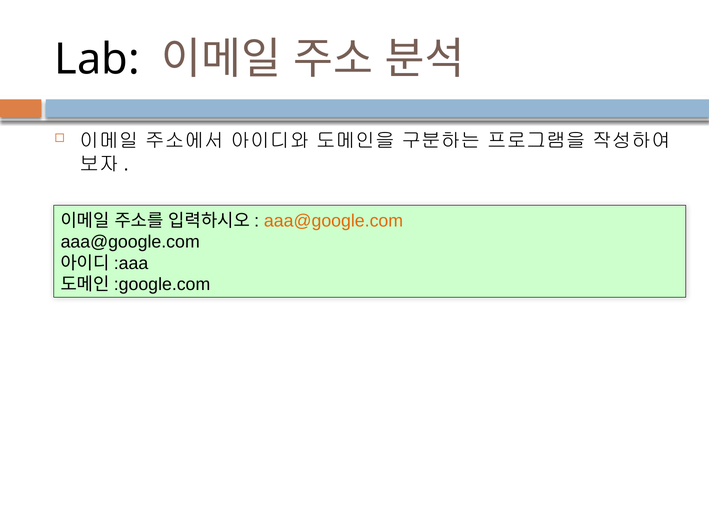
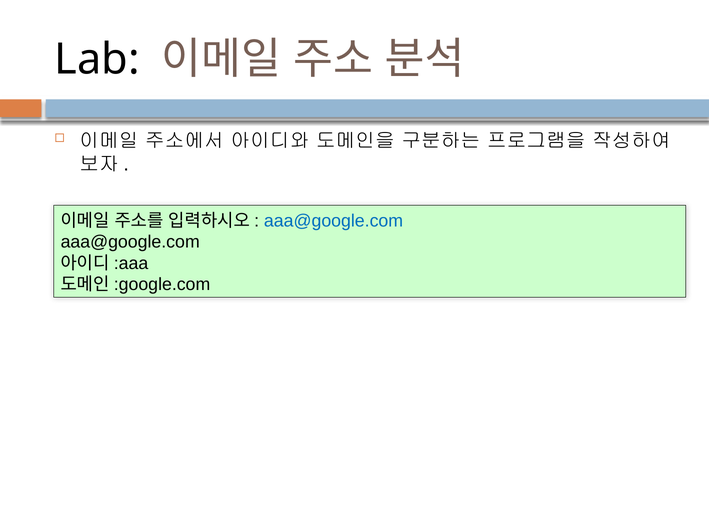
aaa@google.com colour: orange -> blue (334, 221)
